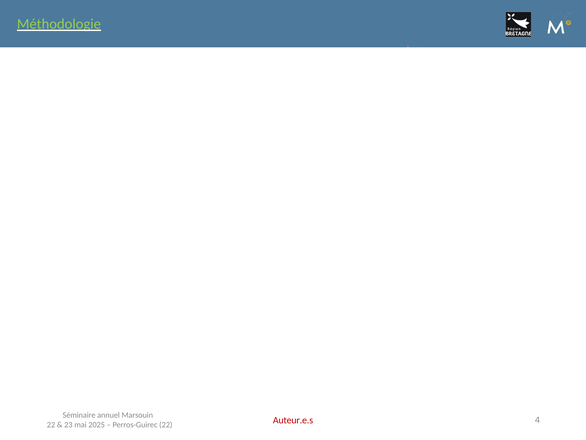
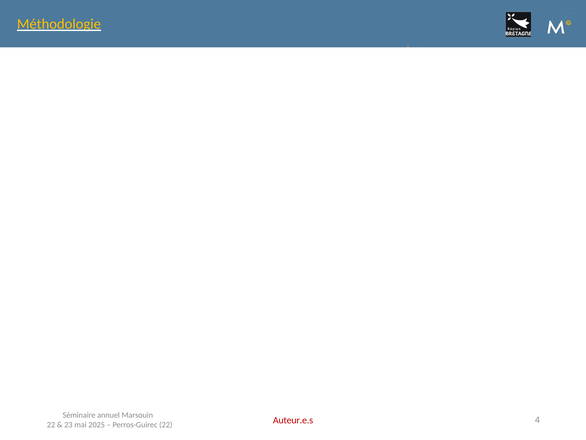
Méthodologie colour: light green -> yellow (59, 24)
